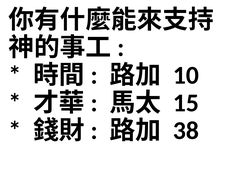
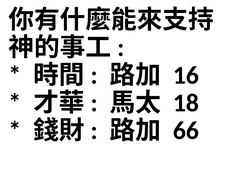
10: 10 -> 16 (186, 75)
15: 15 -> 18 (186, 103)
38: 38 -> 66 (186, 131)
